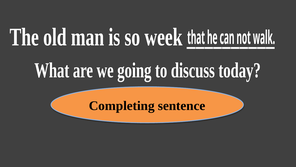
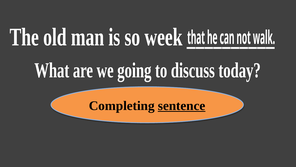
sentence underline: none -> present (182, 106)
